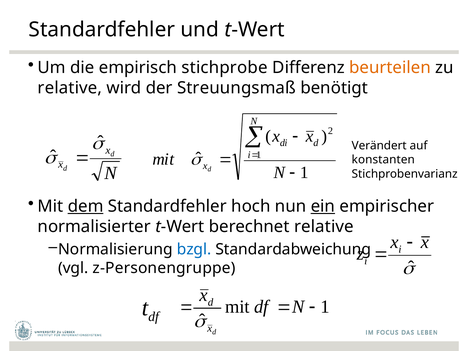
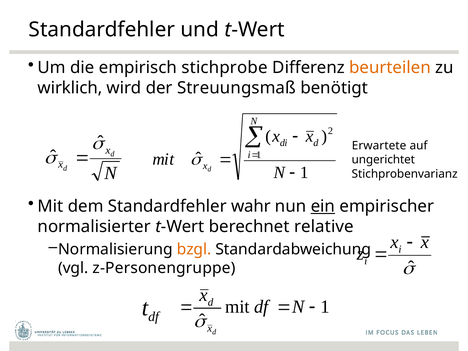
relative: relative -> wirklich (70, 88)
Verändert: Verändert -> Erwartete (379, 146)
konstanten: konstanten -> ungerichtet (383, 160)
dem underline: present -> none (86, 206)
hoch: hoch -> wahr (251, 206)
bzgl colour: blue -> orange (194, 249)
